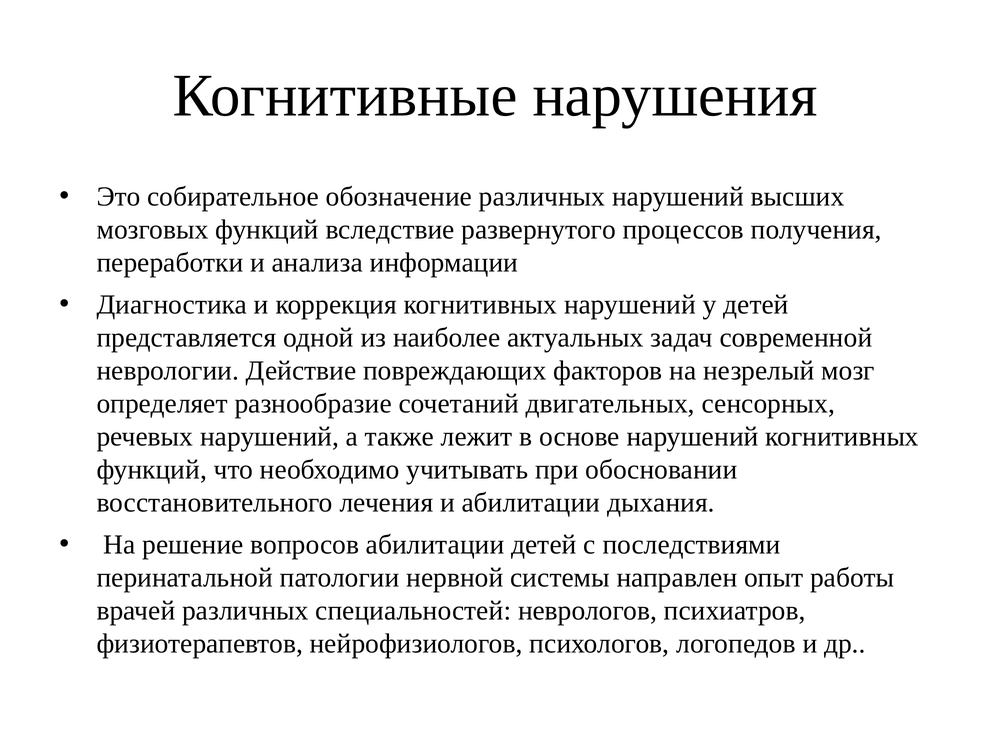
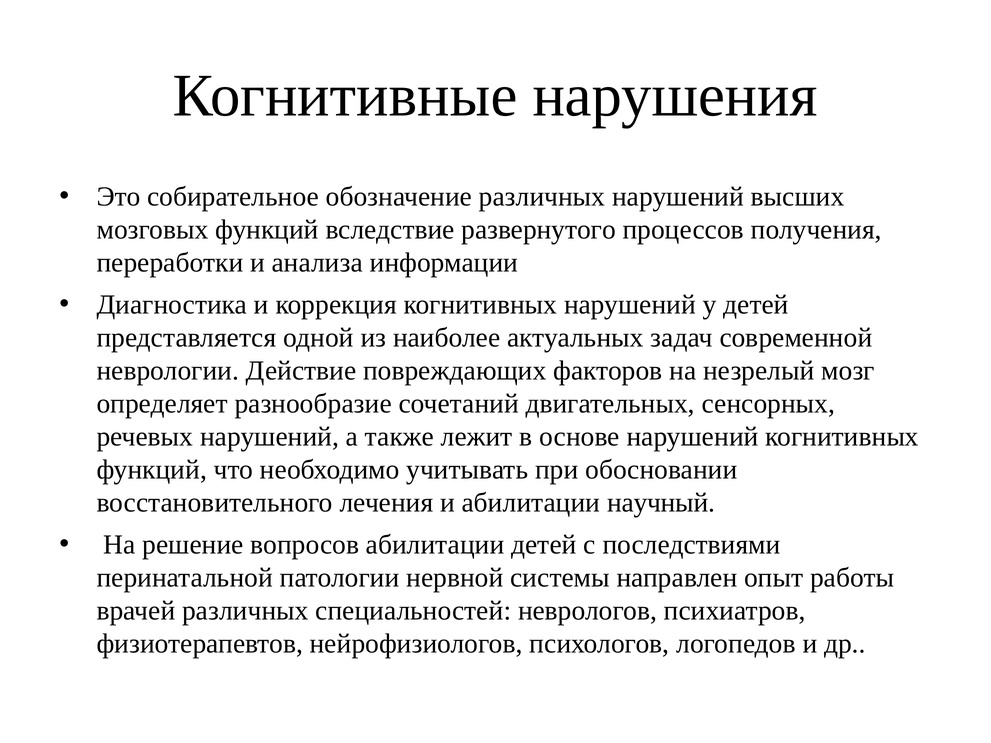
дыхания: дыхания -> научный (661, 503)
